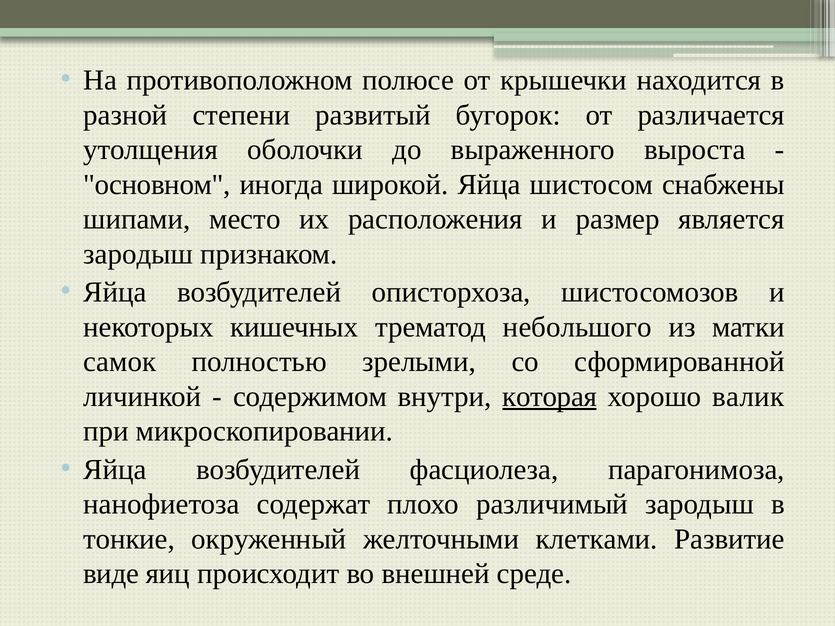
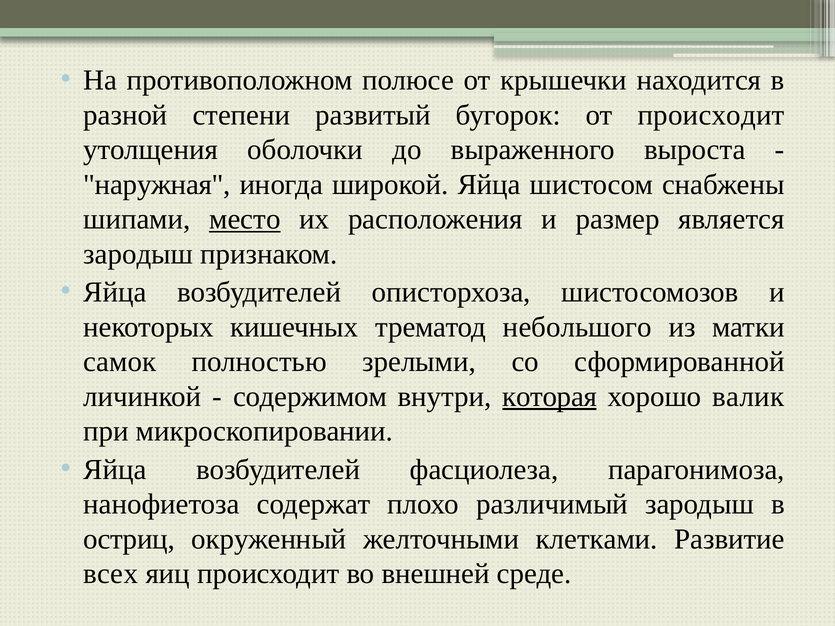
от различается: различается -> происходит (711, 115)
основном: основном -> наружная (157, 185)
место underline: none -> present (245, 219)
тонкие: тонкие -> остриц (129, 539)
виде: виде -> всех (111, 574)
